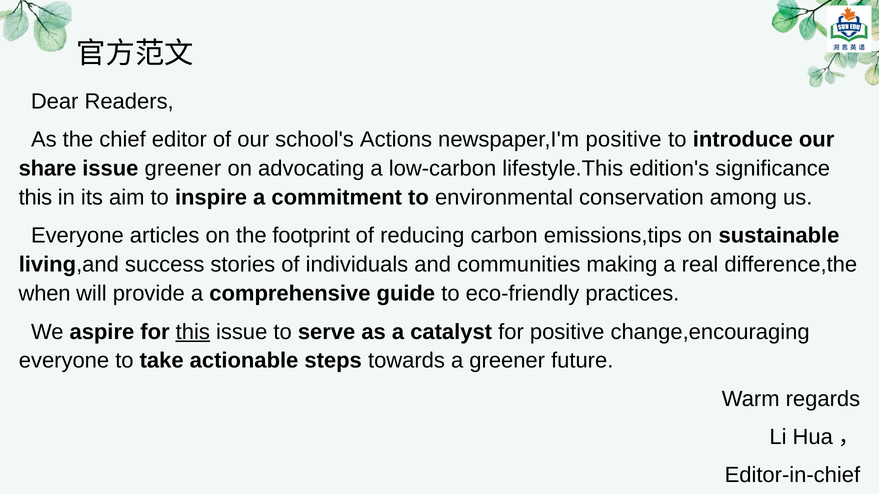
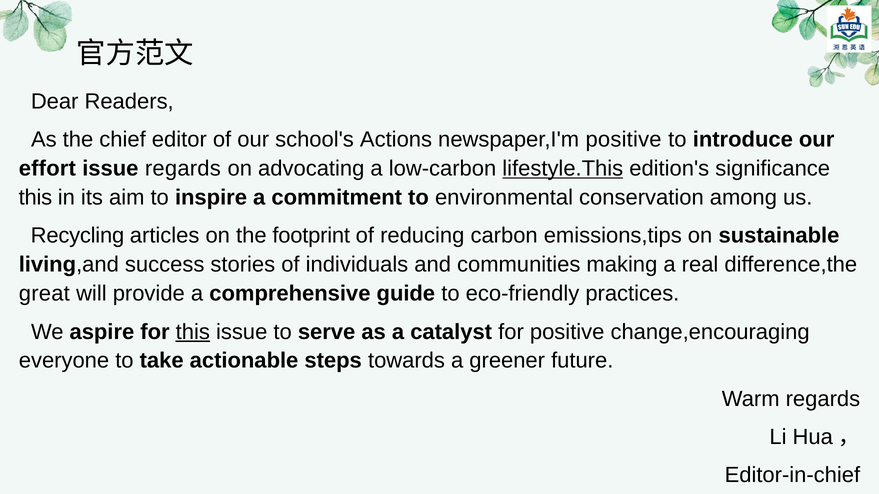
share: share -> effort (47, 169)
issue greener: greener -> regards (183, 169)
lifestyle.This underline: none -> present (563, 169)
Everyone: Everyone -> Recycling (77, 236)
when: when -> great (44, 294)
